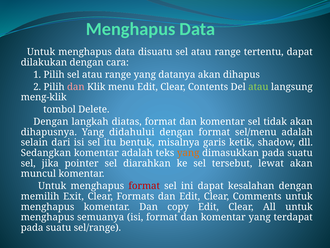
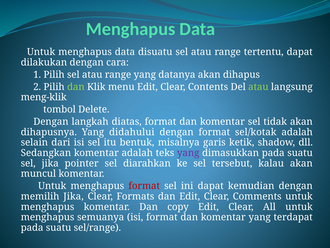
dan colour: pink -> light green (76, 87)
sel/menu: sel/menu -> sel/kotak (256, 132)
yang colour: orange -> purple (188, 153)
lewat: lewat -> kalau (271, 163)
kesalahan: kesalahan -> kemudian (251, 186)
memilih Exit: Exit -> Jika (73, 196)
